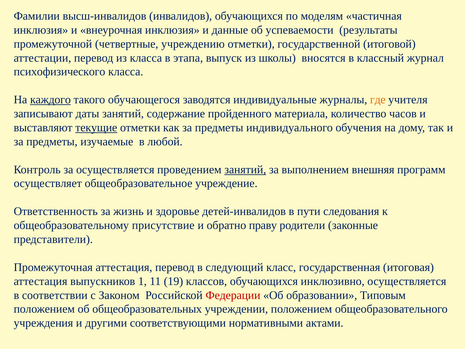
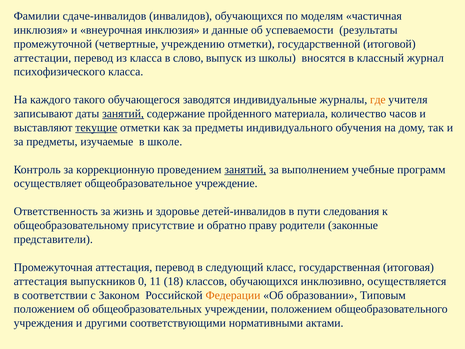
высш-инвалидов: высш-инвалидов -> сдаче-инвалидов (105, 16)
этапа: этапа -> слово (188, 58)
каждого underline: present -> none (50, 100)
занятий underline: none -> present (123, 114)
любой: любой -> школе (165, 142)
за осуществляется: осуществляется -> коррекционную (115, 169)
внешняя: внешняя -> учебные (373, 169)
1: 1 -> 0 (142, 281)
19: 19 -> 18 (173, 281)
Федерации colour: red -> orange (233, 295)
